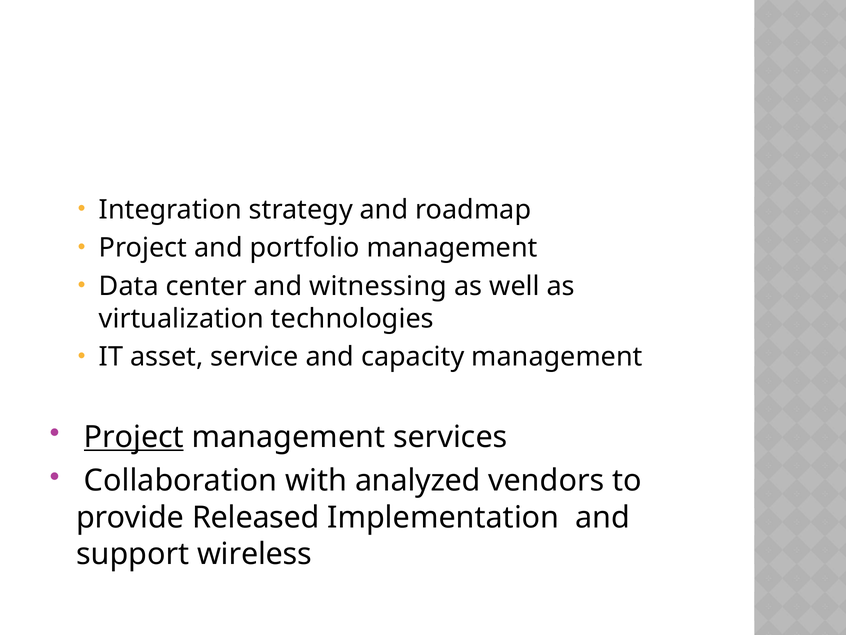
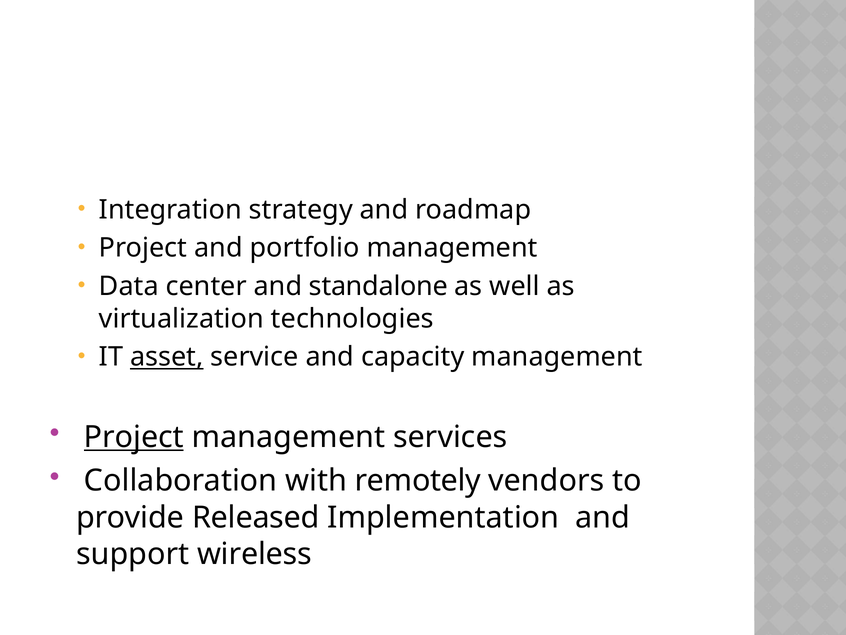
witnessing: witnessing -> standalone (378, 286)
asset underline: none -> present (167, 357)
analyzed: analyzed -> remotely (418, 481)
